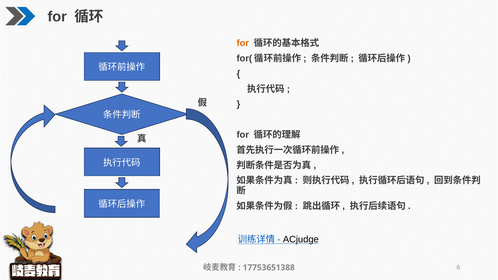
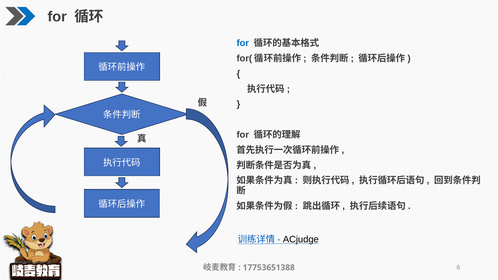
for colour: orange -> blue (243, 43)
